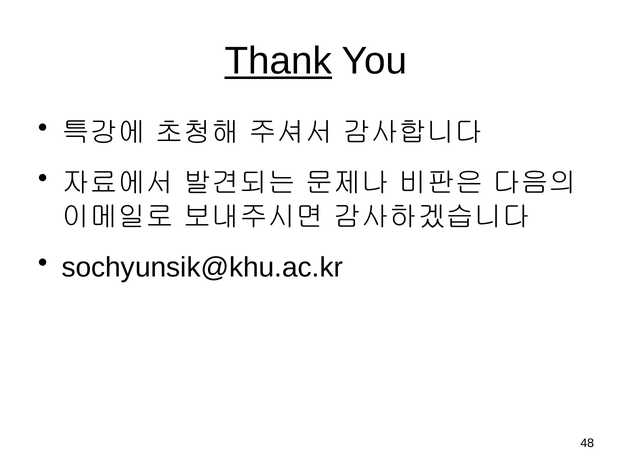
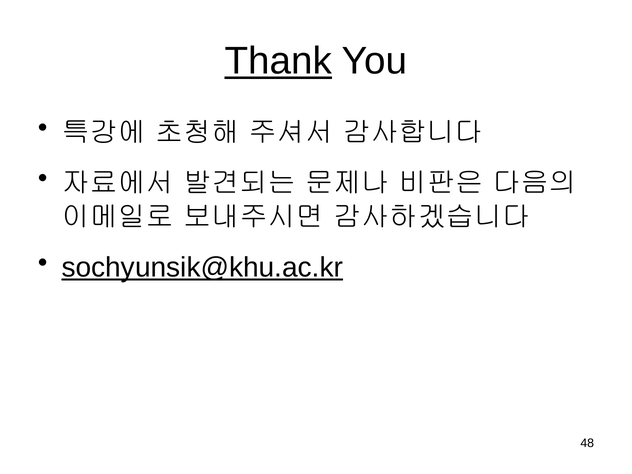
sochyunsik@khu.ac.kr underline: none -> present (202, 267)
